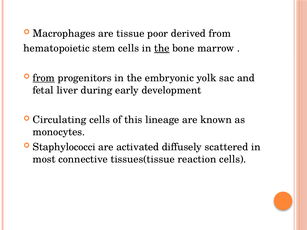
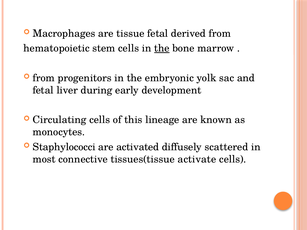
tissue poor: poor -> fetal (158, 33)
from underline: present -> none (44, 78)
reaction: reaction -> activate (197, 159)
